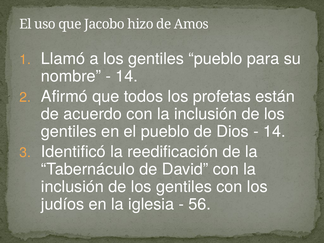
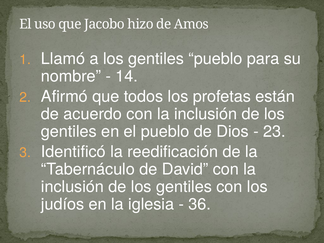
14: 14 -> 23 (274, 132)
56: 56 -> 36 (200, 204)
